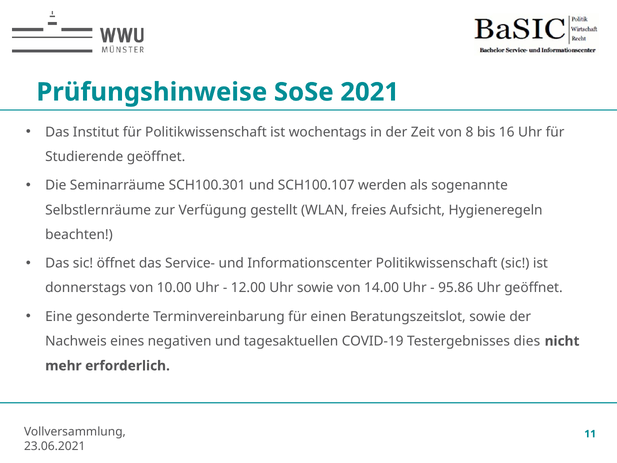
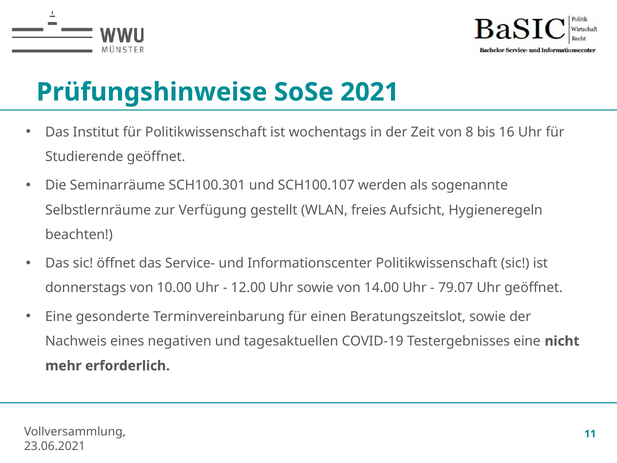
95.86: 95.86 -> 79.07 (456, 288)
Testergebnisses dies: dies -> eine (527, 341)
